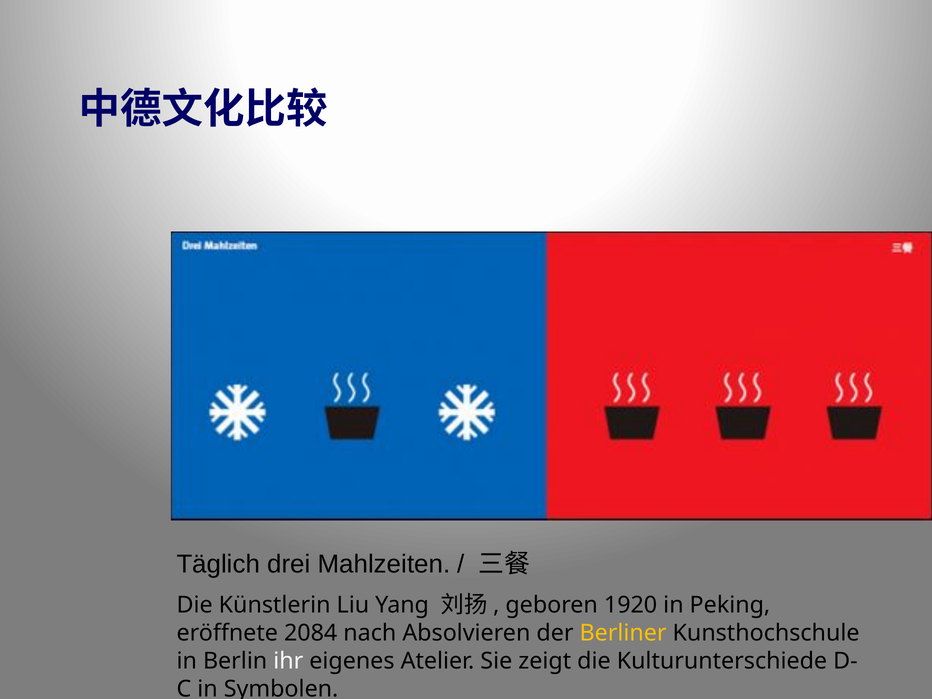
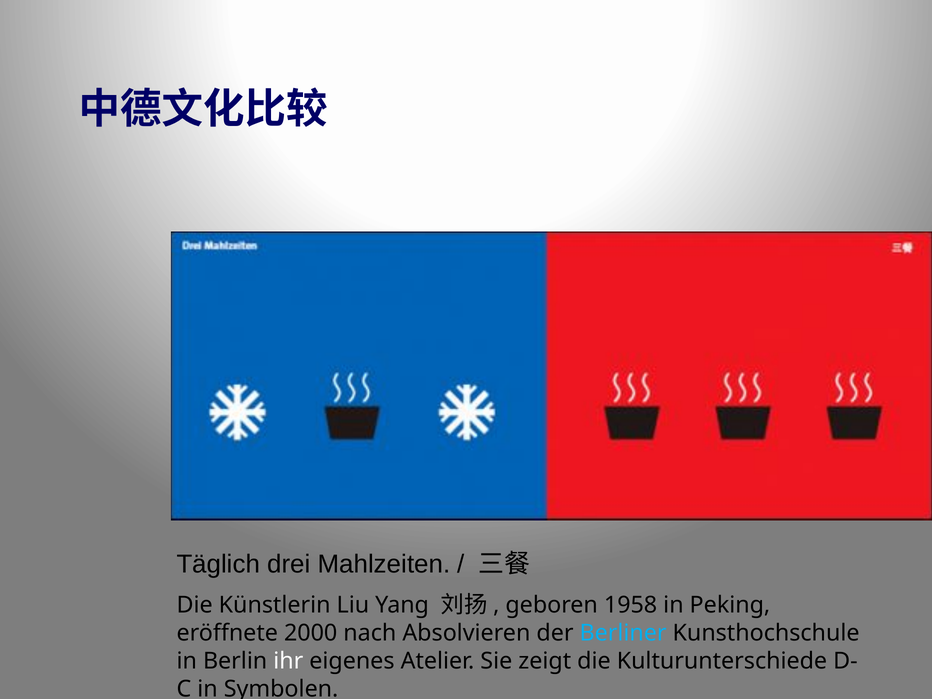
1920: 1920 -> 1958 (631, 605)
2084: 2084 -> 2000 (311, 633)
Berliner colour: yellow -> light blue (623, 633)
